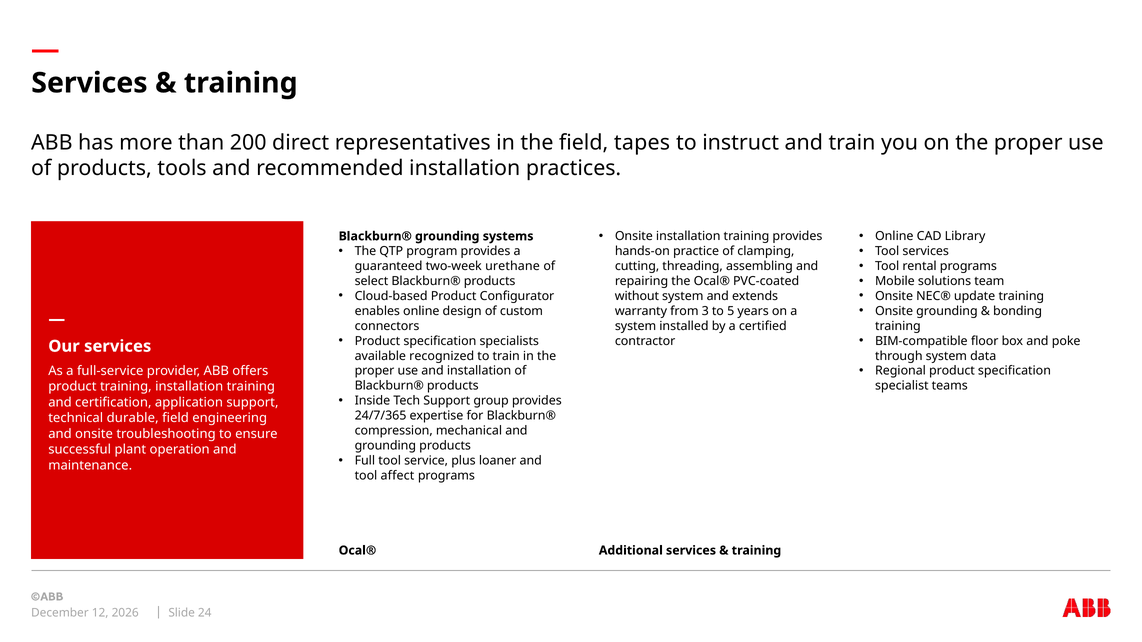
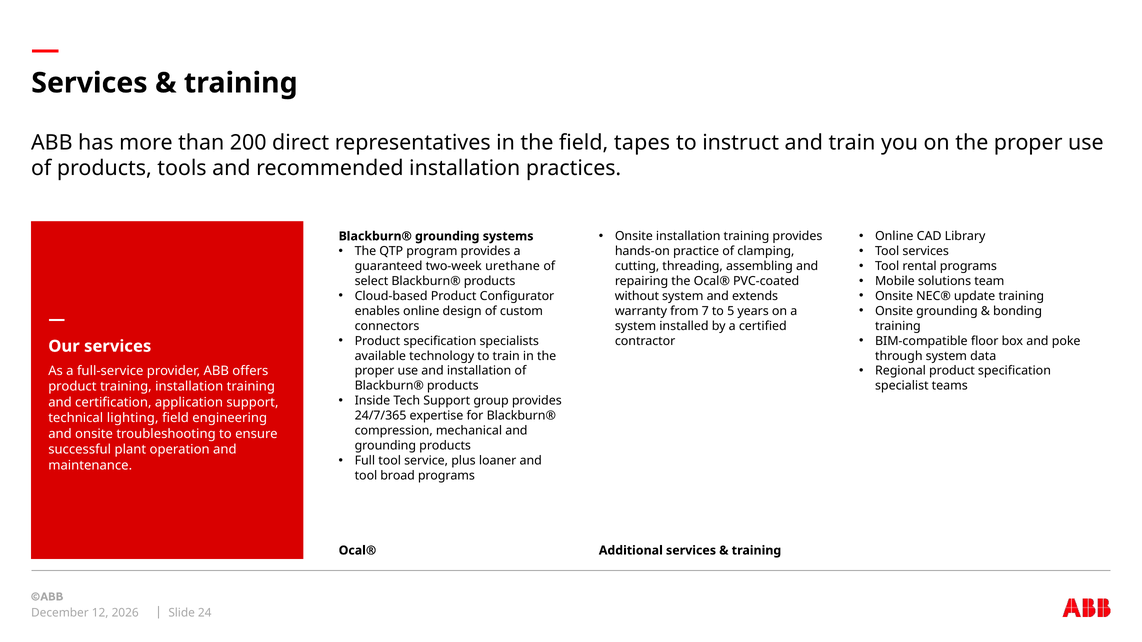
3: 3 -> 7 (705, 311)
recognized: recognized -> technology (442, 356)
durable: durable -> lighting (133, 418)
affect: affect -> broad (398, 476)
